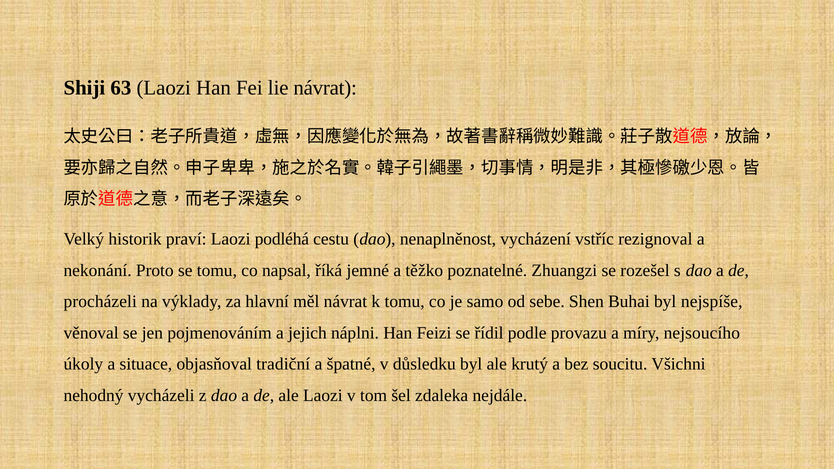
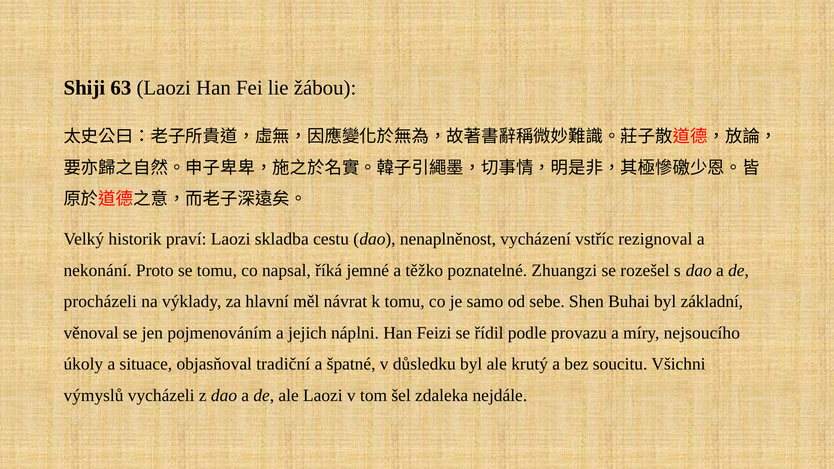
lie návrat: návrat -> žábou (325, 88)
podléhá: podléhá -> skladba (282, 239)
nejspíše: nejspíše -> základní (712, 302)
nehodný: nehodný -> výmyslů (94, 395)
